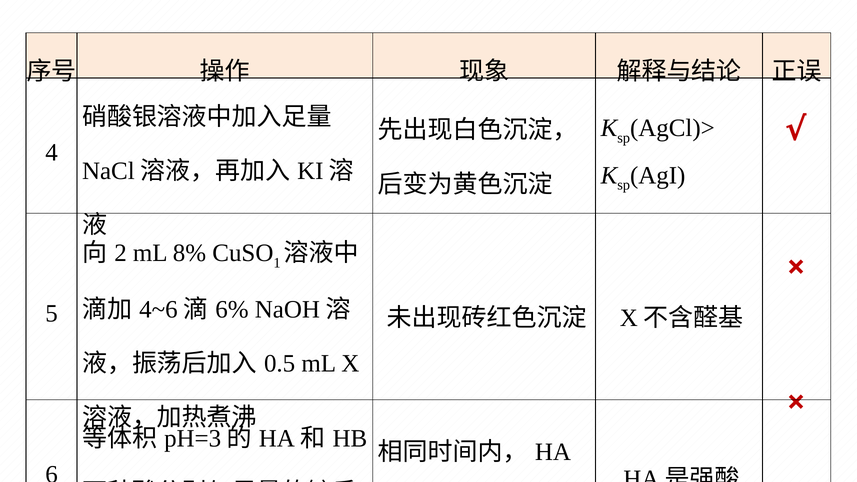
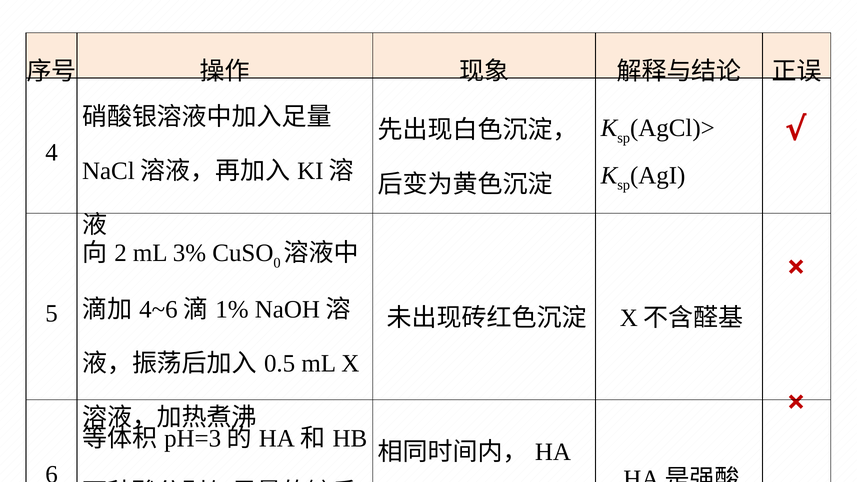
8%: 8% -> 3% (190, 253)
1: 1 -> 0 (277, 263)
6%: 6% -> 1% (232, 309)
